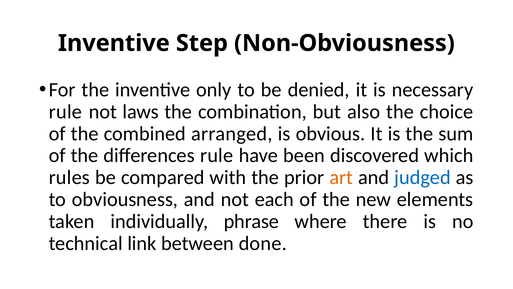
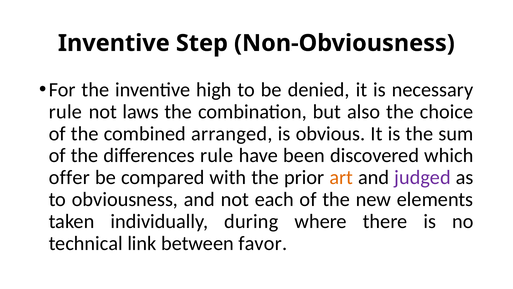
only: only -> high (214, 90)
rules: rules -> offer (69, 177)
judged colour: blue -> purple (422, 177)
phrase: phrase -> during (251, 221)
done: done -> favor (263, 243)
